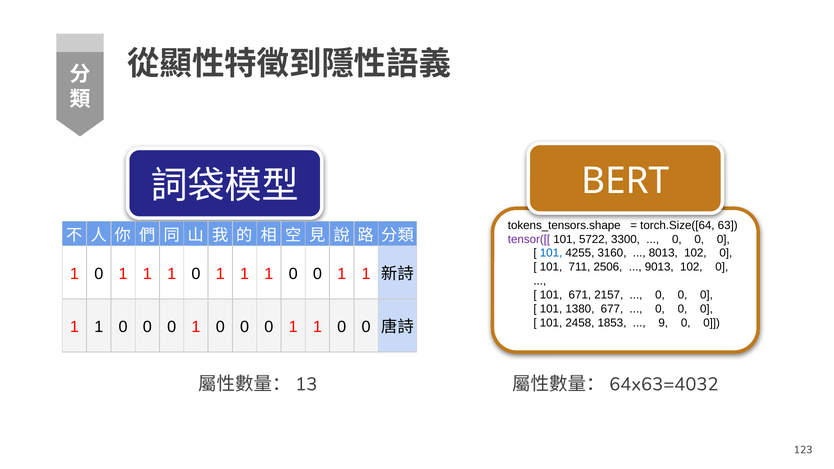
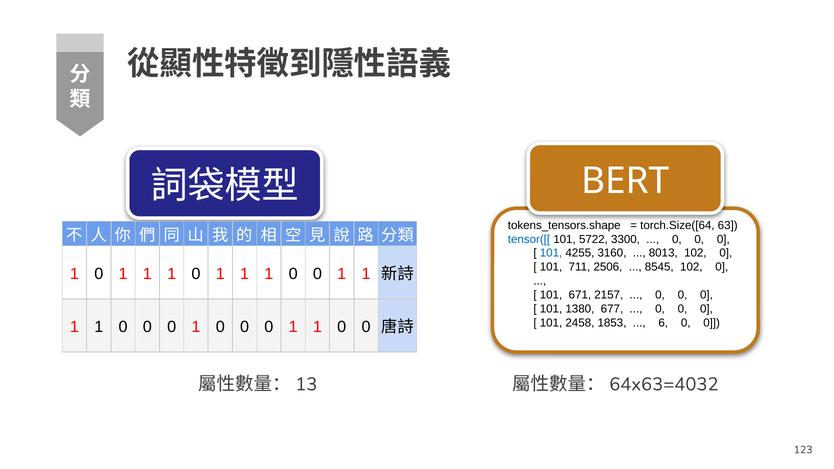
tensor([[ colour: purple -> blue (529, 239)
9013: 9013 -> 8545 (659, 267)
9: 9 -> 6 (663, 323)
